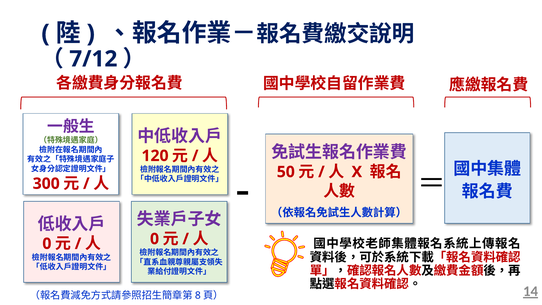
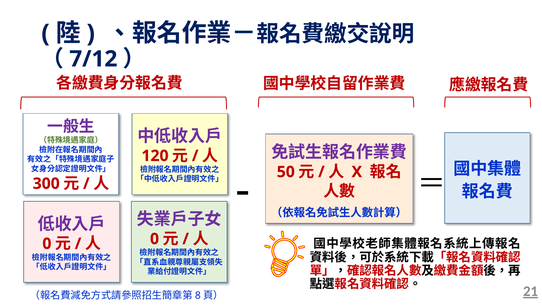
14: 14 -> 21 (531, 291)
